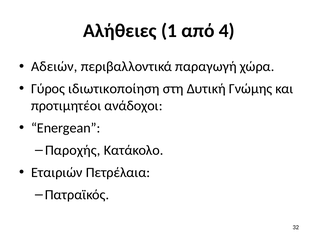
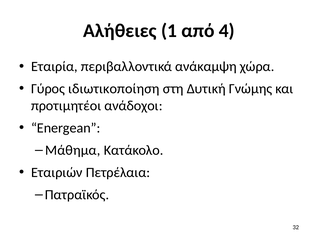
Αδειών: Αδειών -> Εταιρία (54, 67)
παραγωγή: παραγωγή -> ανάκαμψη (206, 67)
Παροχής: Παροχής -> Μάθημα (73, 151)
